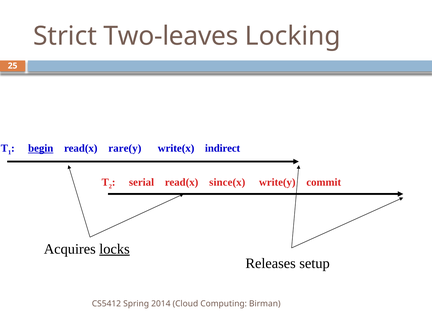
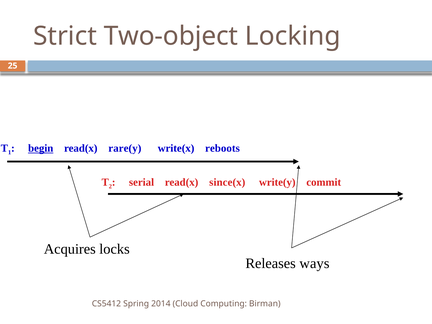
Two-leaves: Two-leaves -> Two-object (171, 36)
indirect: indirect -> reboots (222, 148)
locks underline: present -> none (115, 249)
setup: setup -> ways (314, 263)
